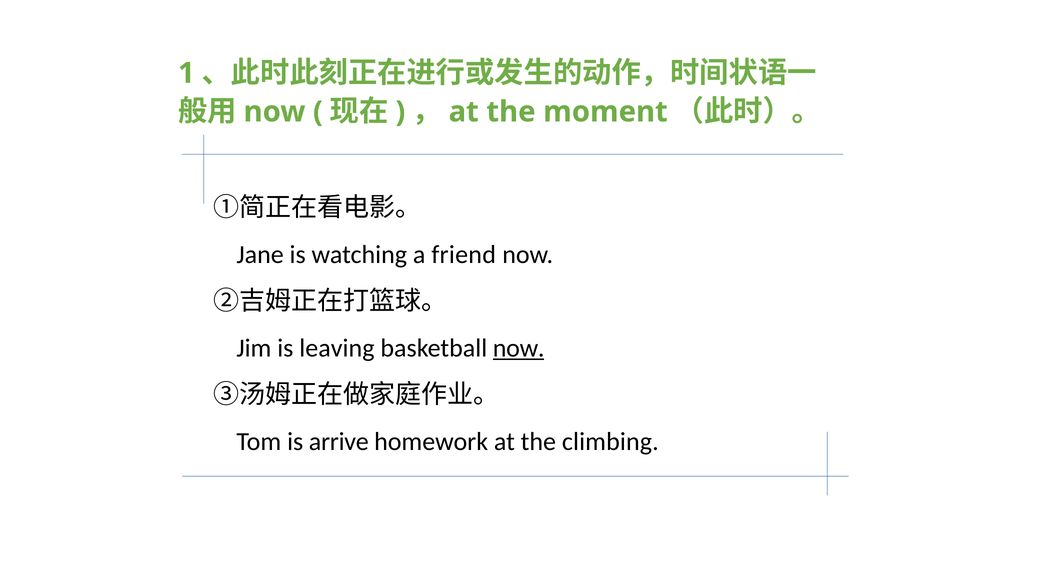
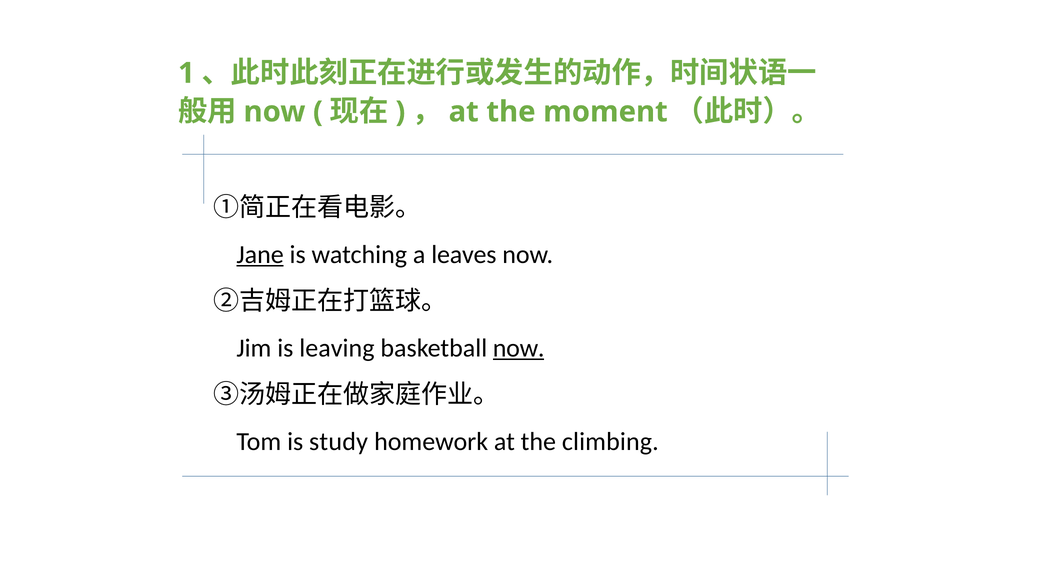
Jane underline: none -> present (260, 255)
friend: friend -> leaves (464, 255)
arrive: arrive -> study (339, 442)
